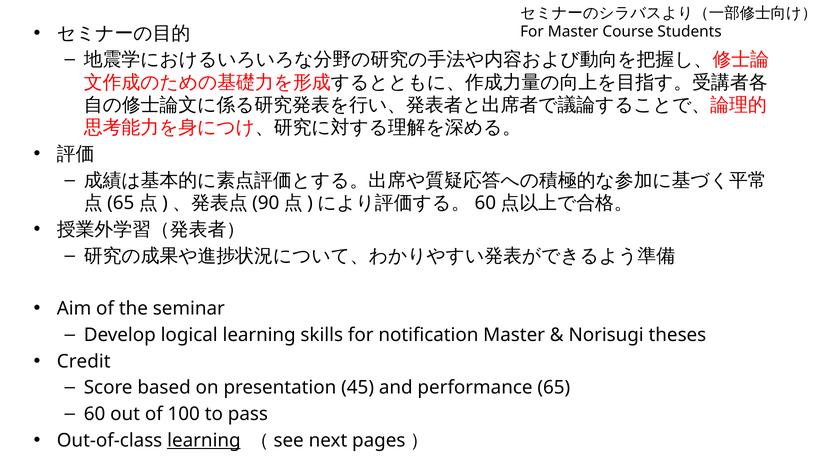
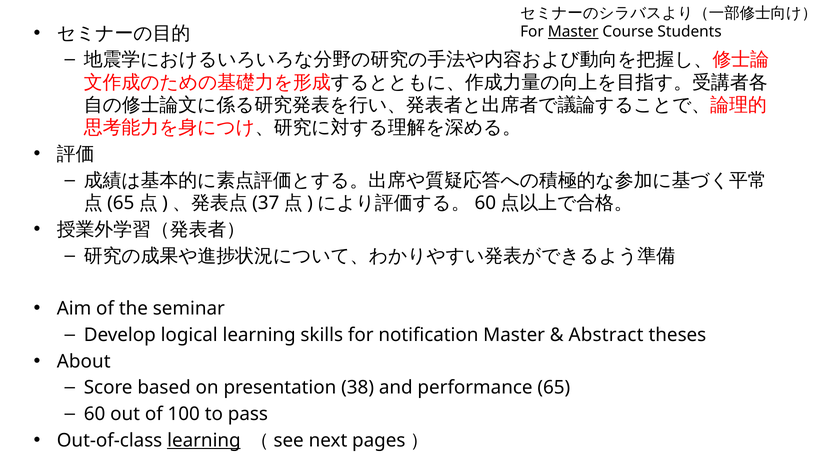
Master underline: none -> present (573, 32)
90: 90 -> 37 (266, 203)
Norisugi: Norisugi -> Abstract (606, 335)
Credit: Credit -> About (84, 361)
45: 45 -> 38 (358, 388)
